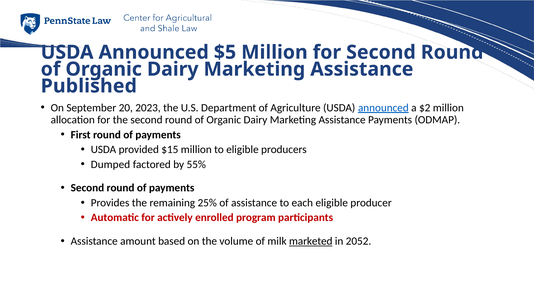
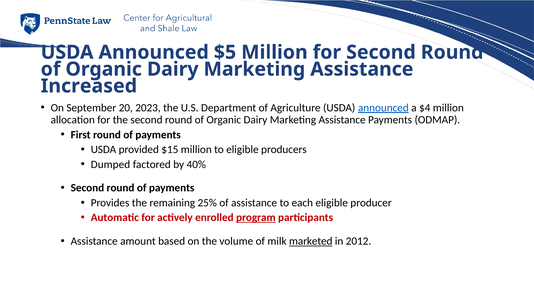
Published: Published -> Increased (89, 86)
$2: $2 -> $4 (425, 108)
55%: 55% -> 40% (196, 164)
program underline: none -> present (256, 217)
2052: 2052 -> 2012 (359, 241)
